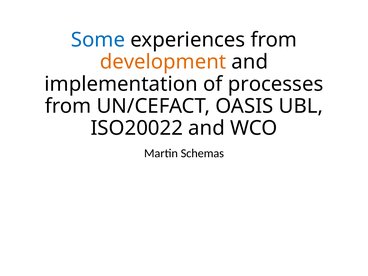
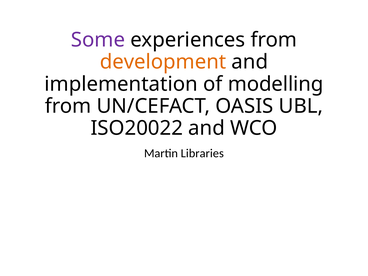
Some colour: blue -> purple (98, 40)
processes: processes -> modelling (276, 84)
Schemas: Schemas -> Libraries (202, 153)
